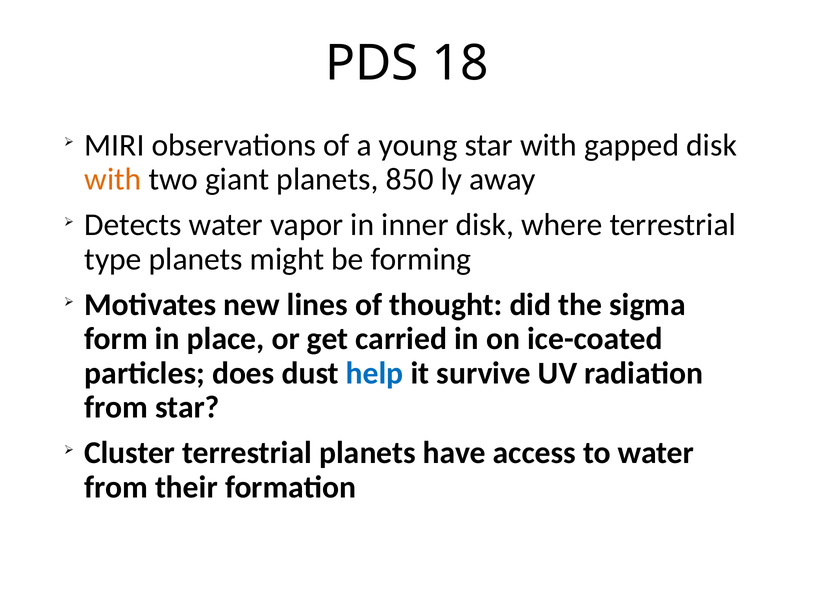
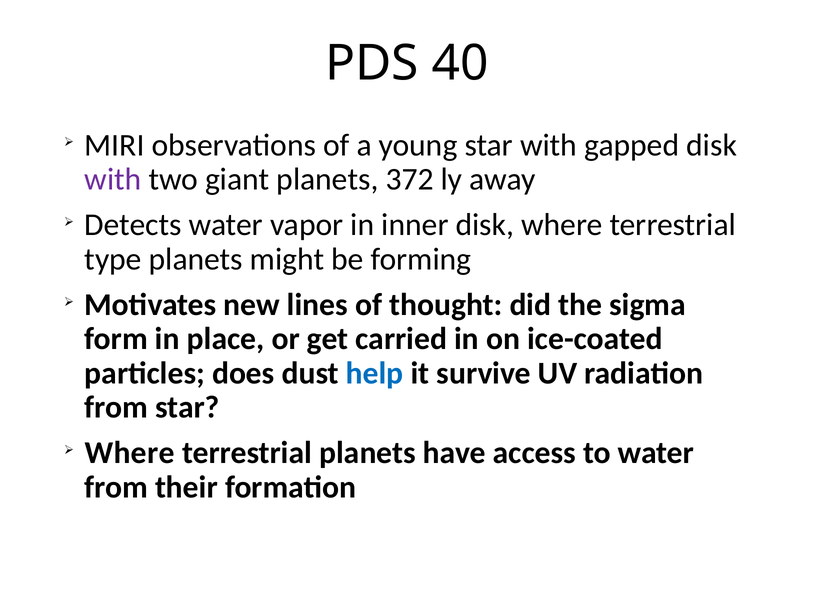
18: 18 -> 40 (460, 63)
with colour: orange -> purple (113, 179)
850: 850 -> 372 (410, 179)
Cluster: Cluster -> Where (130, 453)
